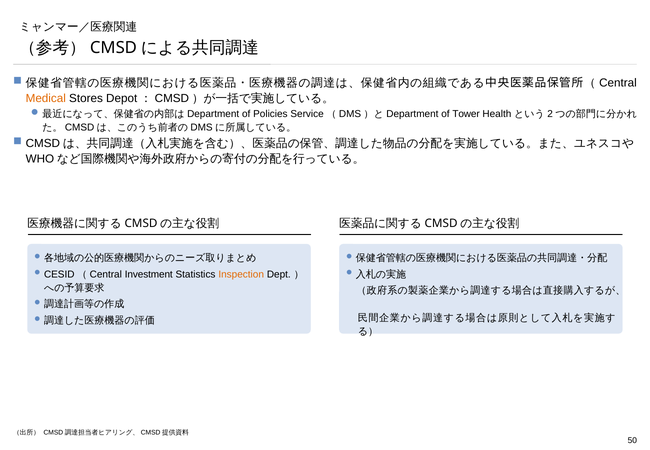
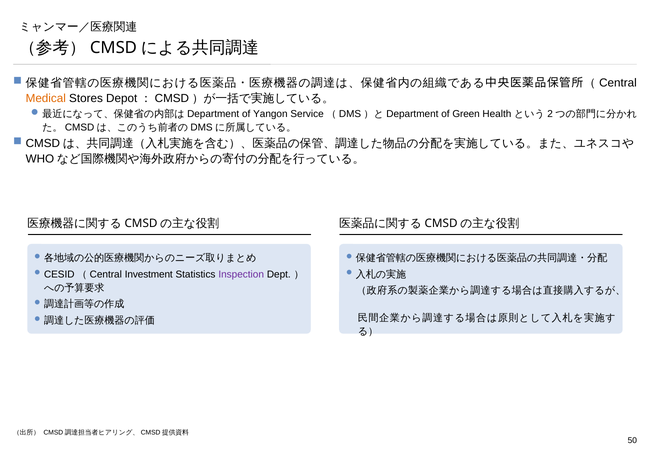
Policies: Policies -> Yangon (270, 114)
Tower: Tower -> Green (466, 114)
Inspection colour: orange -> purple (241, 274)
